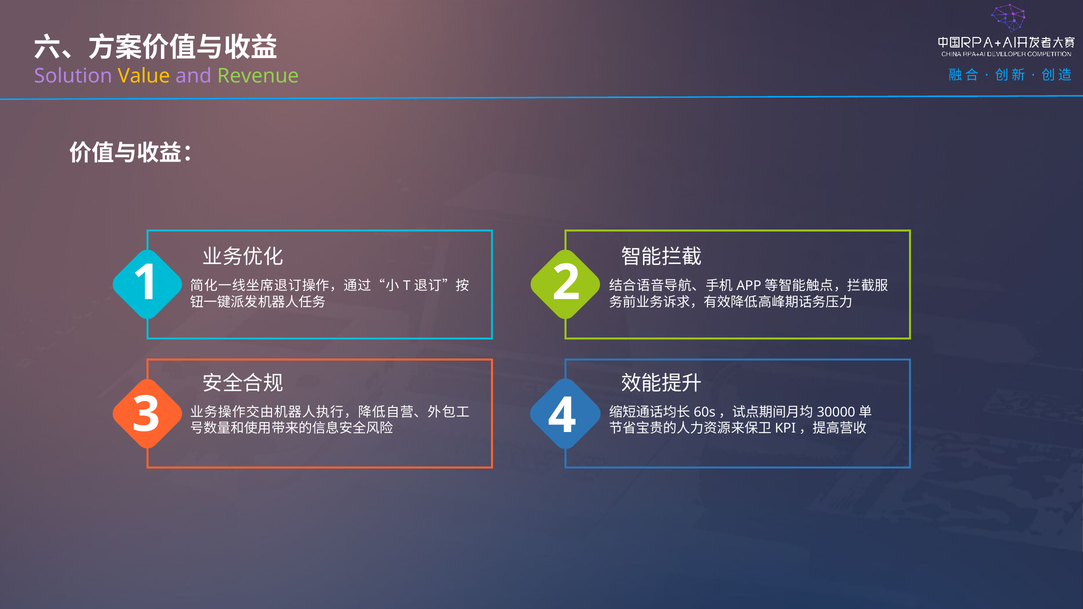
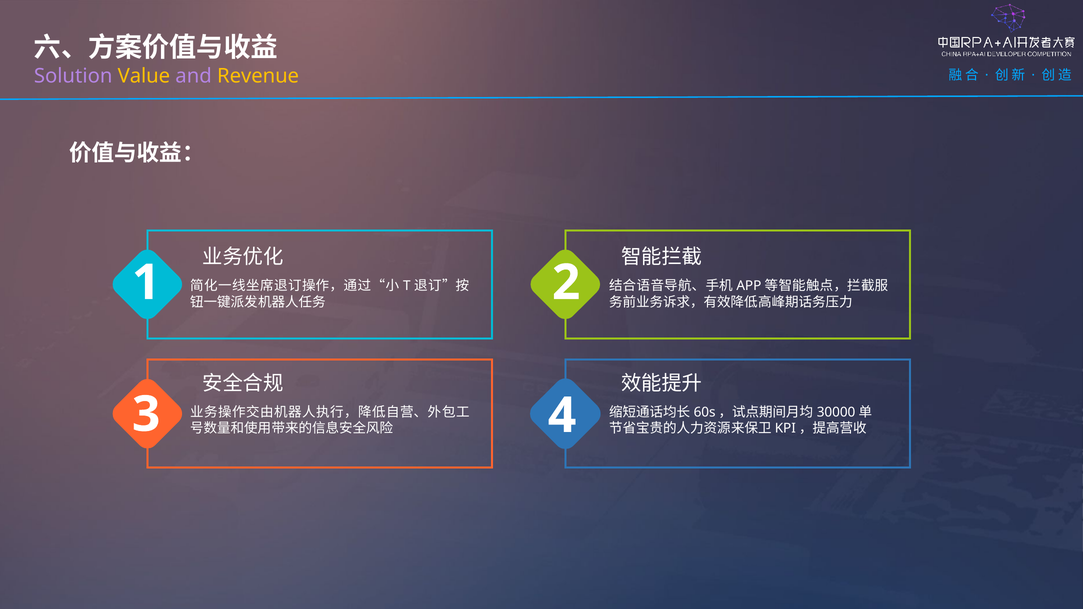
Revenue colour: light green -> yellow (258, 76)
